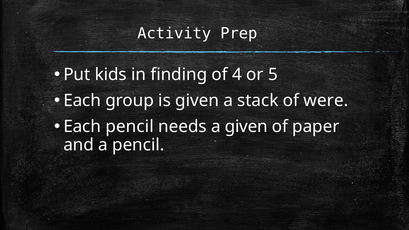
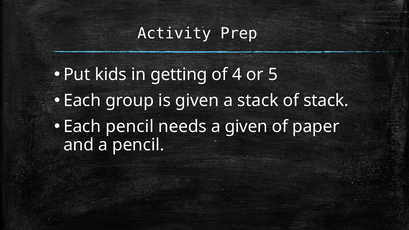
finding: finding -> getting (179, 75)
of were: were -> stack (326, 101)
